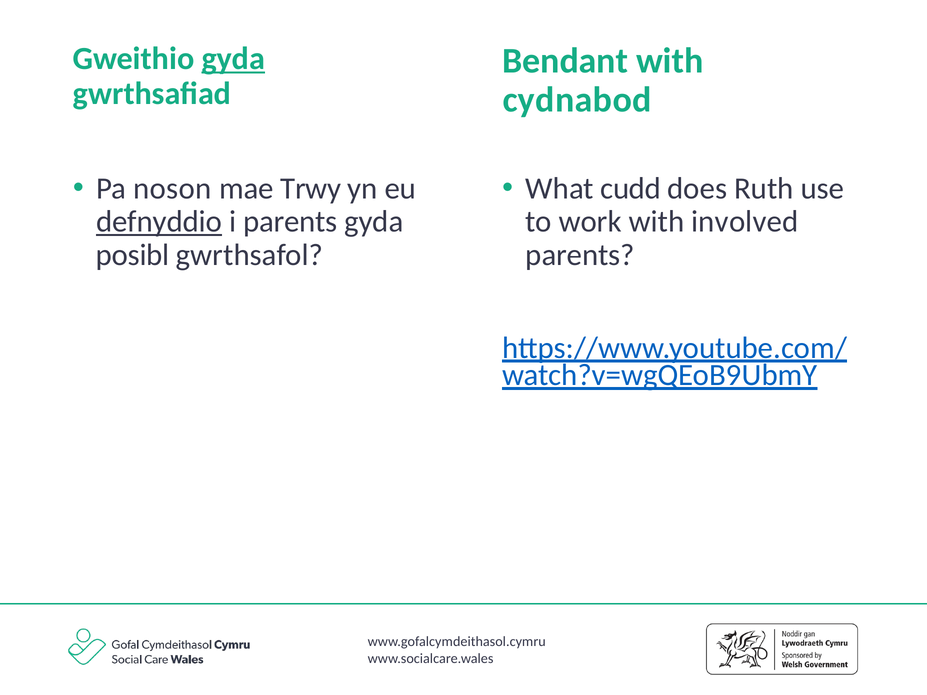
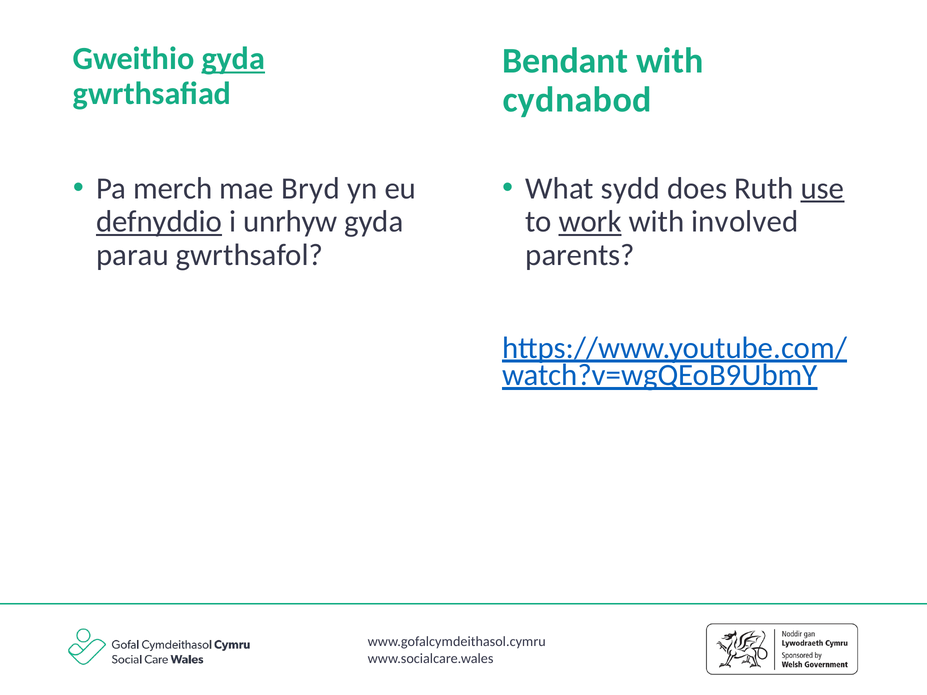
noson: noson -> merch (173, 188)
Trwy: Trwy -> Bryd (310, 188)
cudd: cudd -> sydd (630, 188)
use underline: none -> present (822, 188)
i parents: parents -> unrhyw (290, 222)
work underline: none -> present (590, 222)
posibl: posibl -> parau (133, 255)
